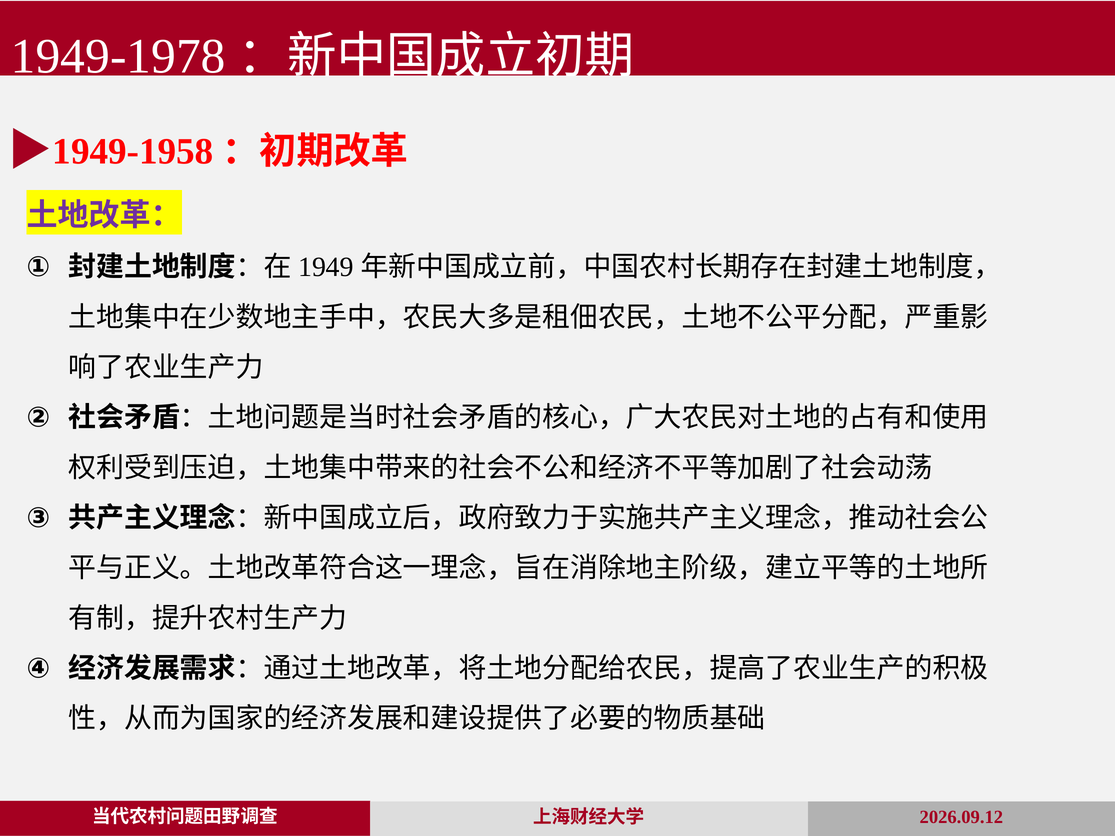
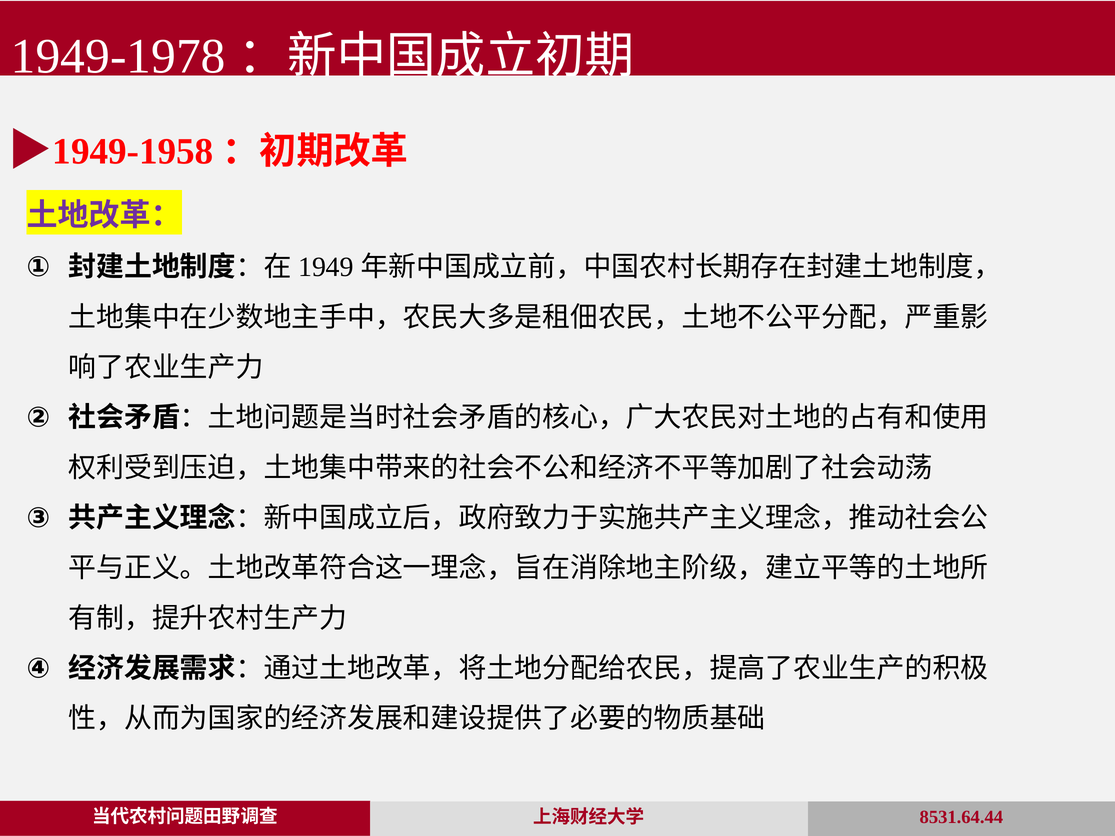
2026.09.12: 2026.09.12 -> 8531.64.44 (961, 817)
